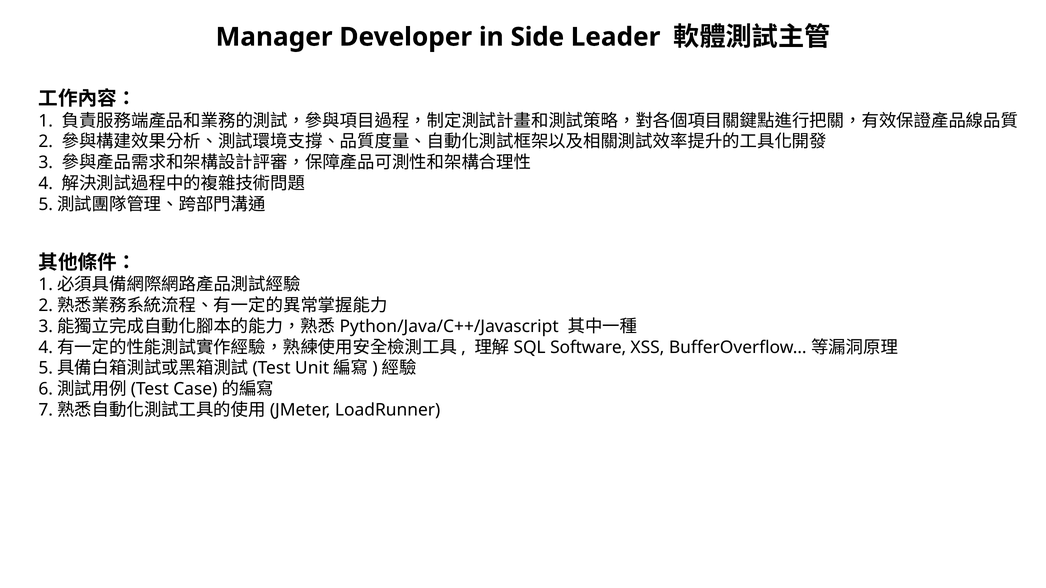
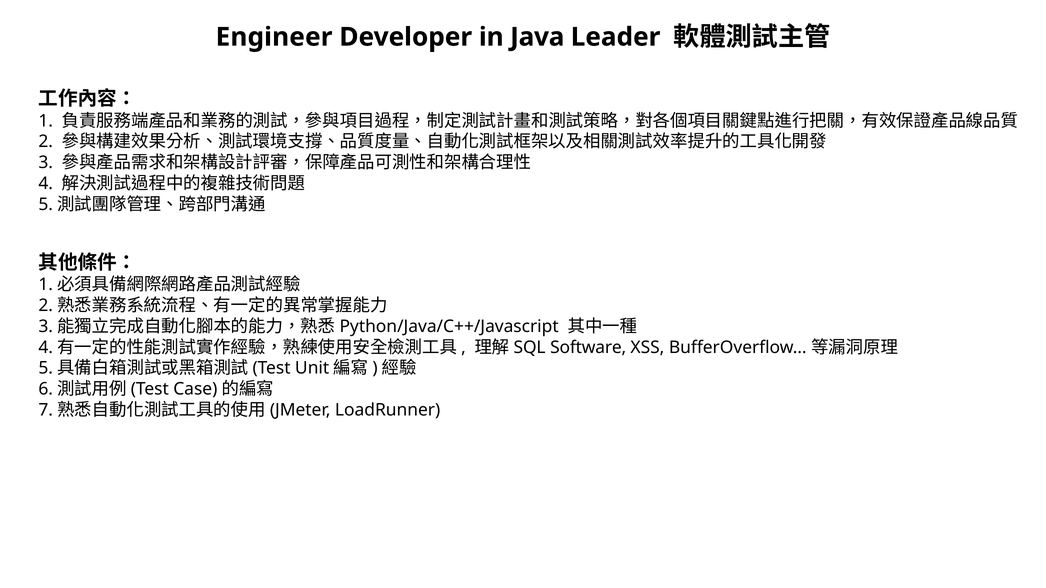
Manager: Manager -> Engineer (274, 37)
Side: Side -> Java (537, 37)
